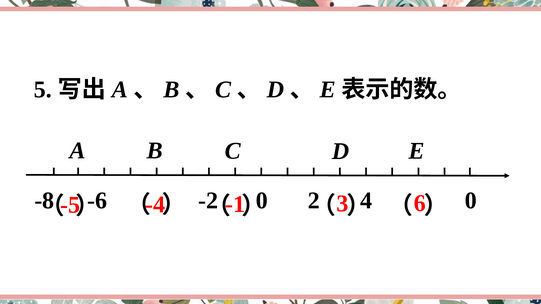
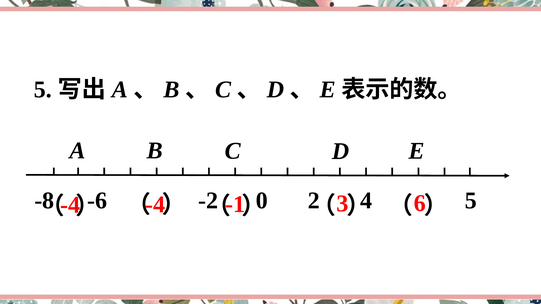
0: 0 -> 5 (471, 201)
-5: -5 -> -4 (70, 205)
